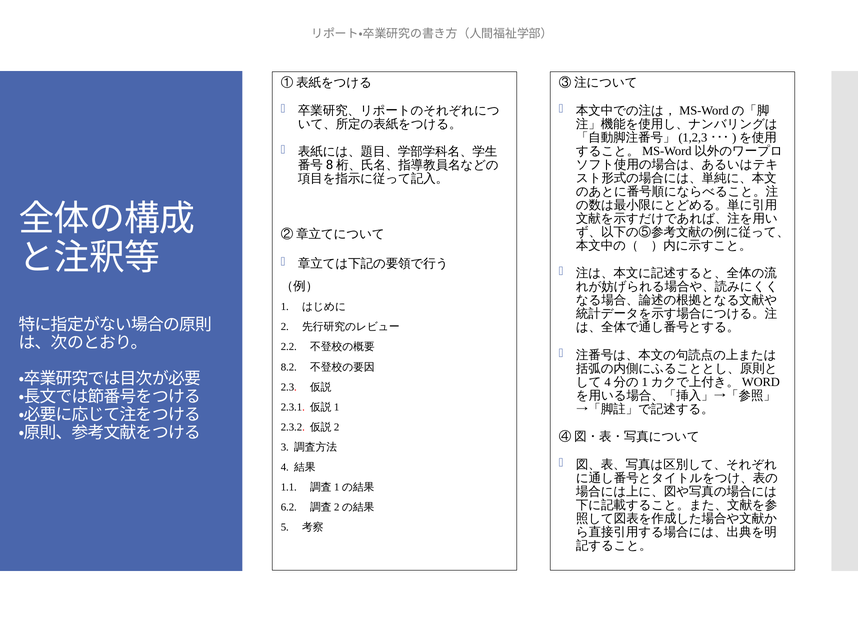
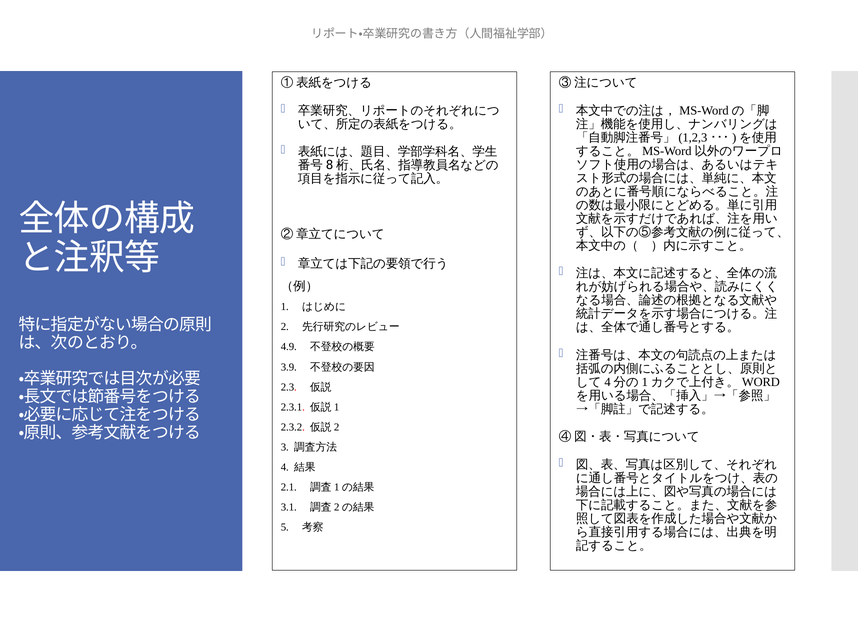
2.2: 2.2 -> 4.9 (289, 347)
8.2: 8.2 -> 3.9 (289, 367)
1.1: 1.1 -> 2.1 (289, 488)
6.2: 6.2 -> 3.1 (289, 508)
